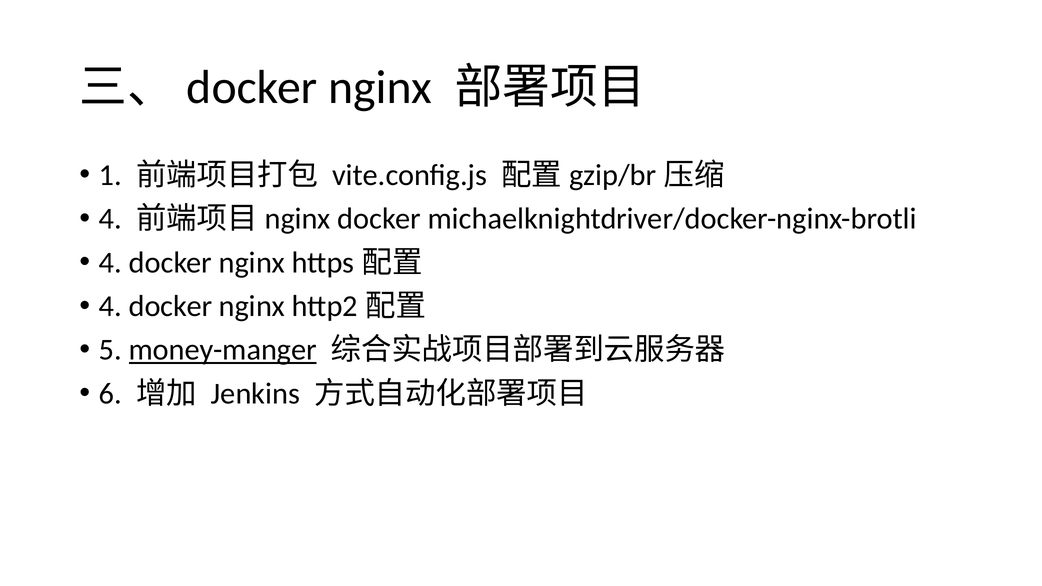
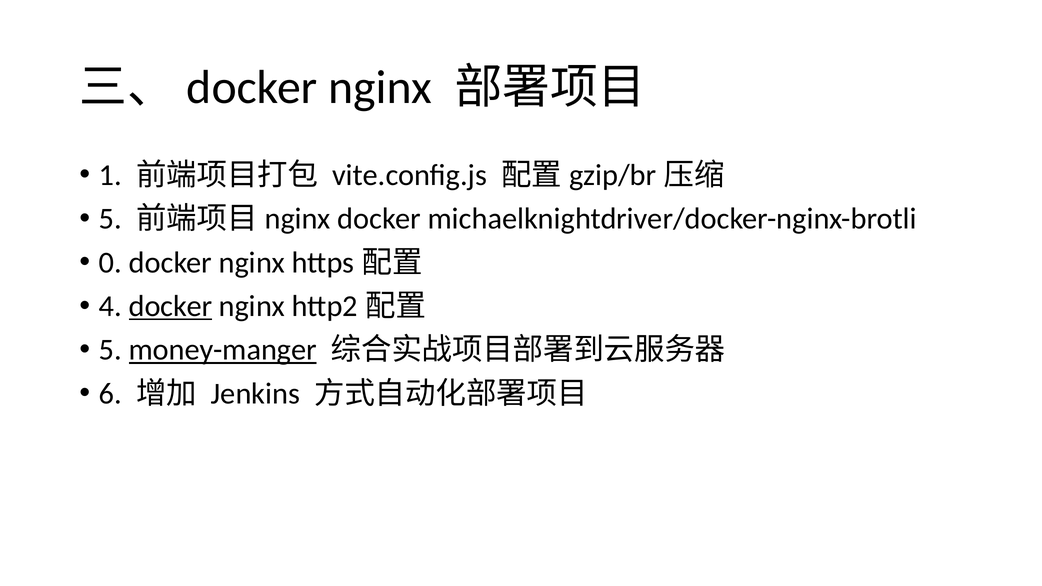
4: 4 -> 5 (111, 219)
4: 4 -> 0 (111, 263)
docker underline: none -> present (170, 306)
